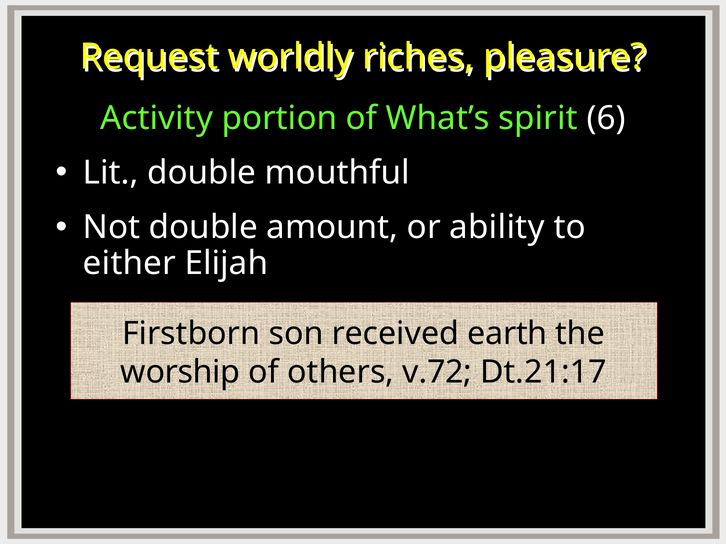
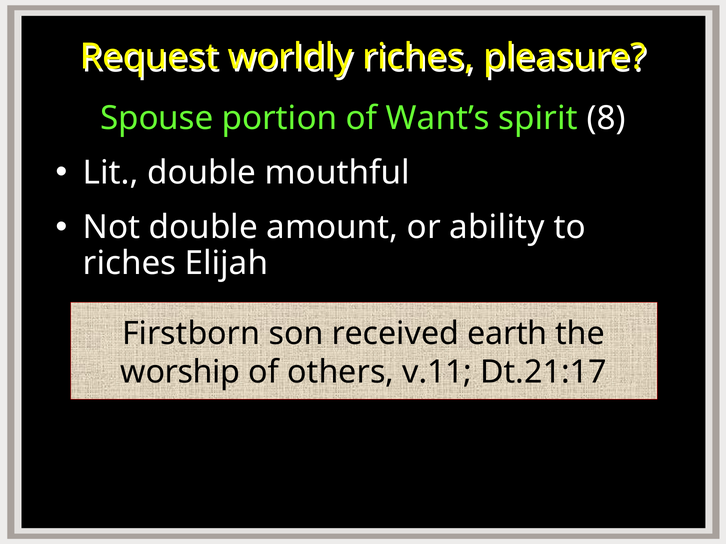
Activity: Activity -> Spouse (157, 118)
What’s: What’s -> Want’s (438, 118)
6: 6 -> 8 (606, 118)
either: either -> riches (130, 264)
v.72: v.72 -> v.11 (437, 373)
